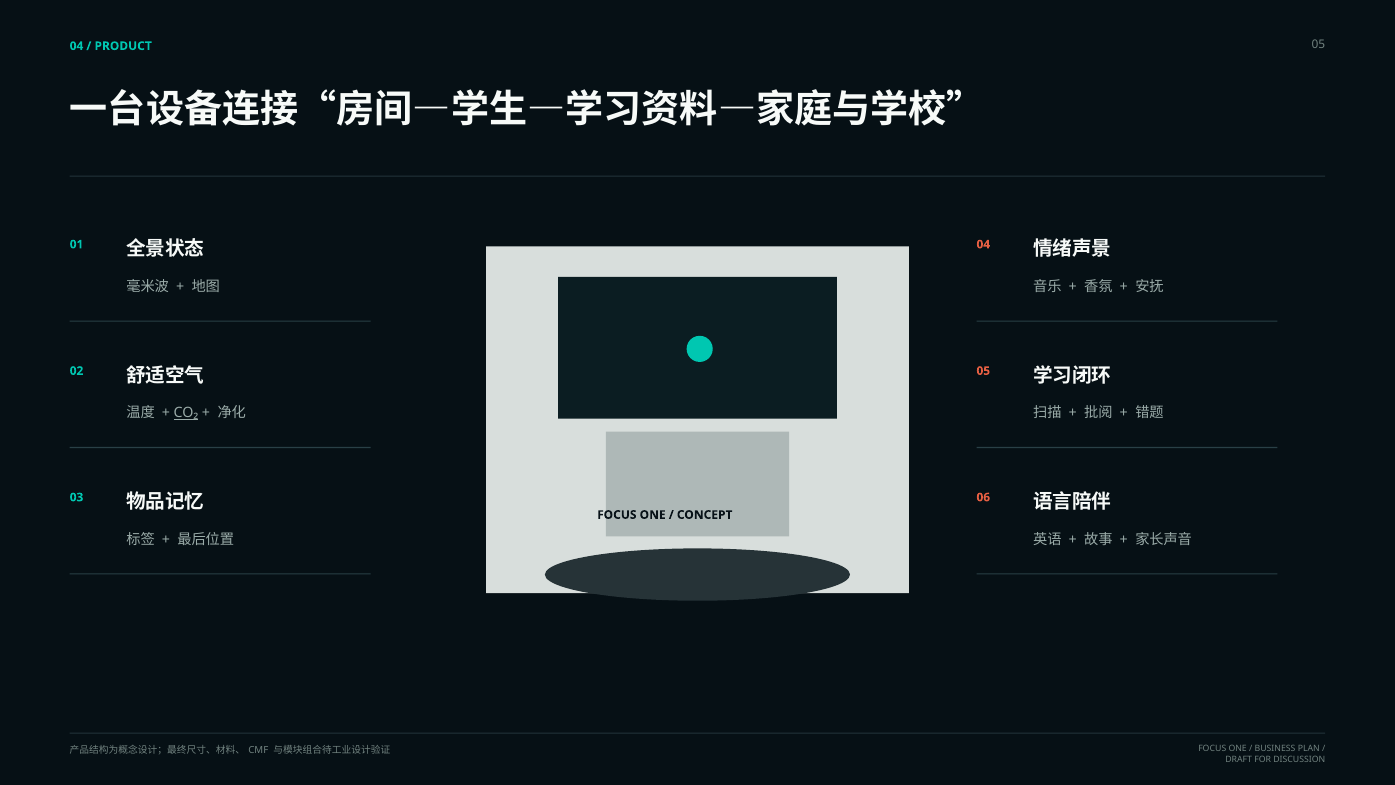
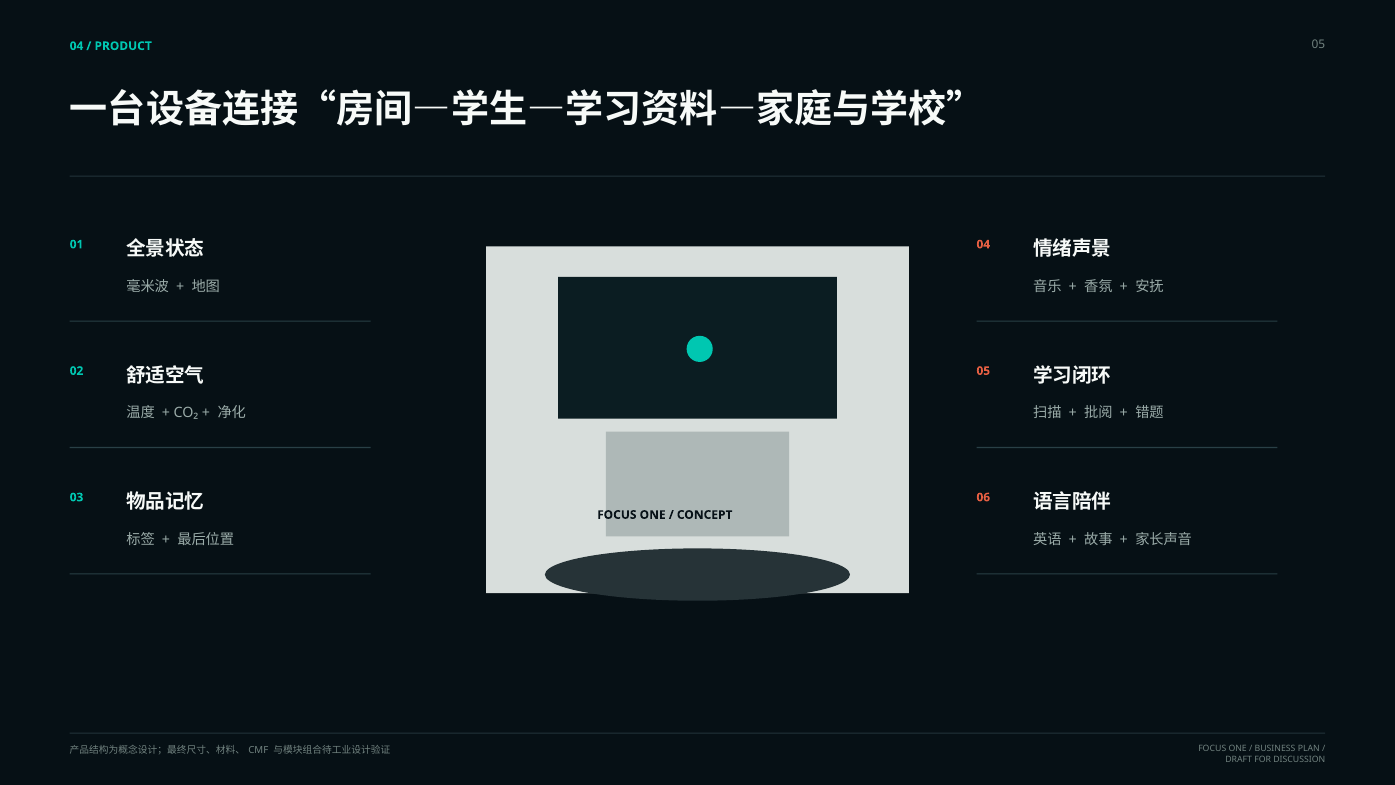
CO₂ underline: present -> none (186, 413)
